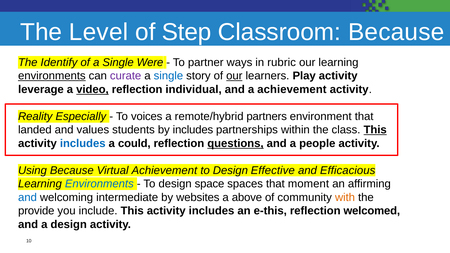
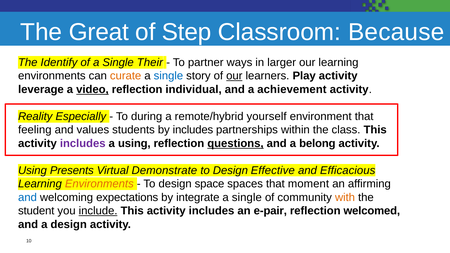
Level: Level -> Great (99, 32)
Were: Were -> Their (150, 62)
rubric: rubric -> larger (282, 62)
environments underline: present -> none (52, 76)
curate colour: purple -> orange (126, 76)
voices: voices -> during (147, 116)
partners: partners -> yourself (267, 116)
landed: landed -> feeling (35, 130)
This underline: present -> none (375, 130)
includes colour: blue -> purple (83, 143)
a could: could -> using (134, 143)
people: people -> belong (317, 143)
Using Because: Because -> Presents (72, 170)
Virtual Achievement: Achievement -> Demonstrate (164, 170)
Environments colour: blue -> orange (99, 184)
intermediate: intermediate -> expectations (127, 197)
websites: websites -> integrate (198, 197)
above: above -> single (247, 197)
provide: provide -> student (36, 211)
include underline: none -> present (98, 211)
e-this: e-this -> e-pair (270, 211)
